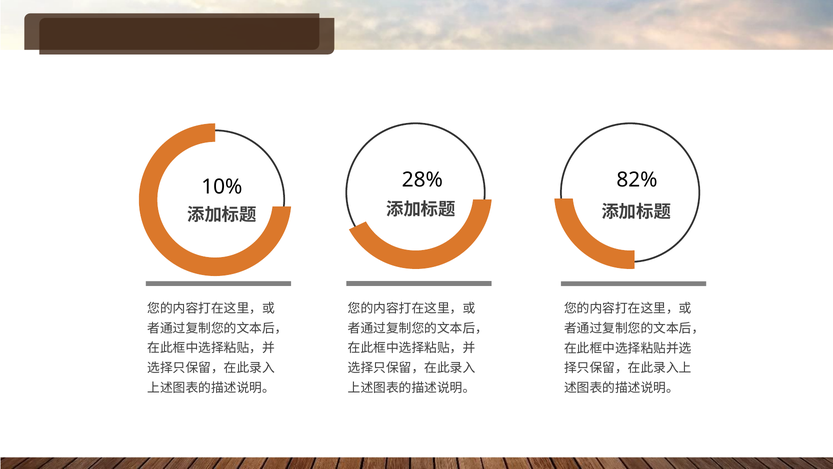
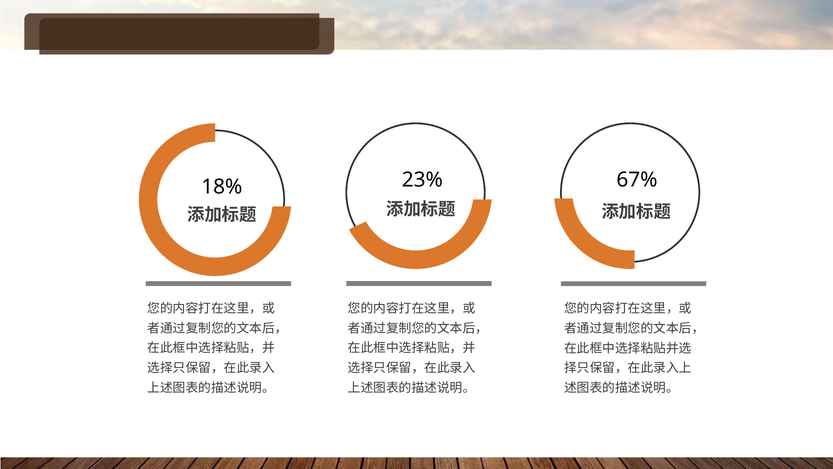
28%: 28% -> 23% (422, 180)
82%: 82% -> 67% (637, 180)
10%: 10% -> 18% (222, 187)
